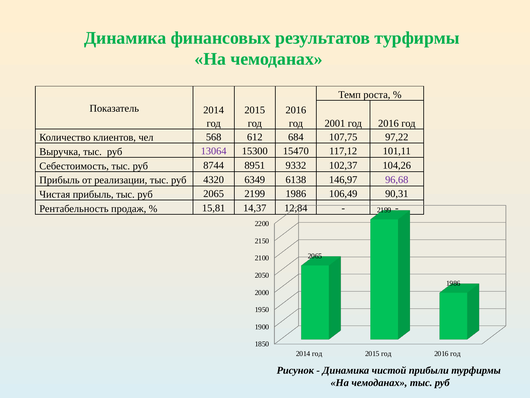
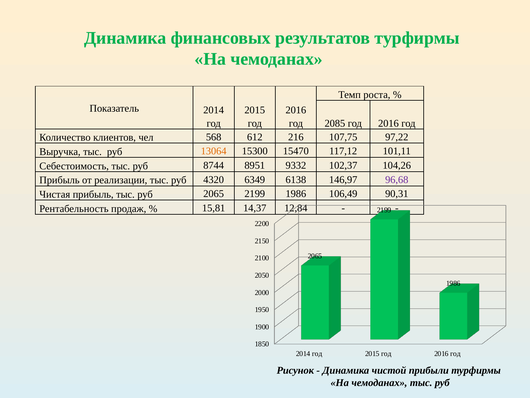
2001: 2001 -> 2085 (335, 123)
684: 684 -> 216 (296, 137)
13064 colour: purple -> orange (214, 151)
